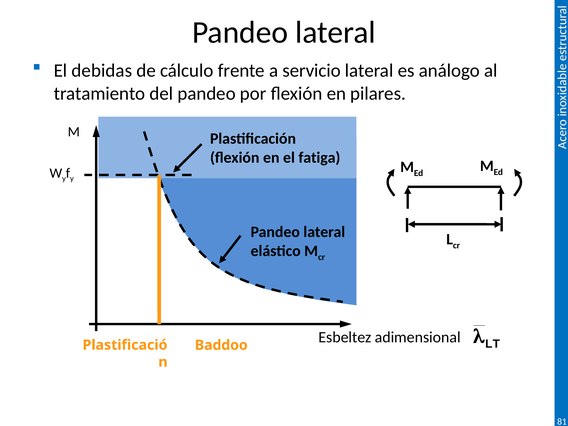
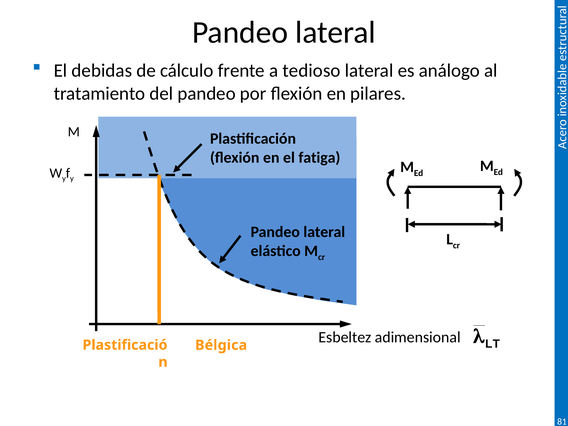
servicio: servicio -> tedioso (311, 71)
Baddoo: Baddoo -> Bélgica (221, 345)
